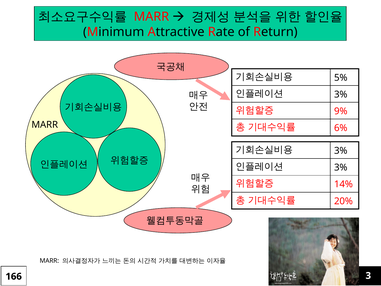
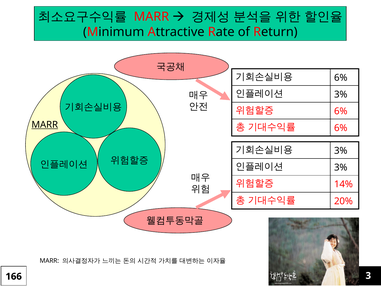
5%: 5% -> 6% (341, 78)
9%: 9% -> 6% (341, 111)
MARR underline: none -> present (45, 125)
